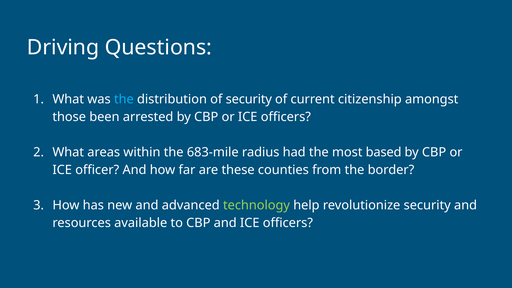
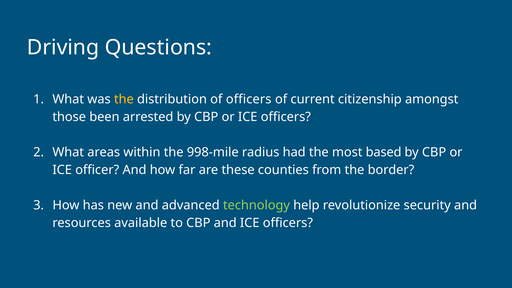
the colour: light blue -> yellow (124, 99)
of security: security -> officers (249, 99)
683-mile: 683-mile -> 998-mile (213, 152)
